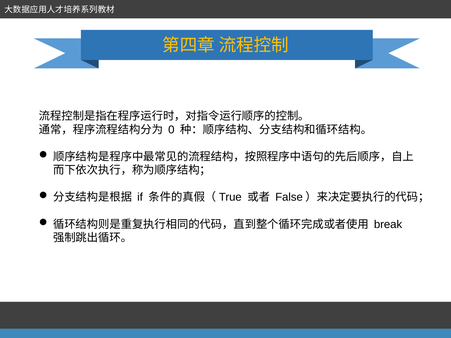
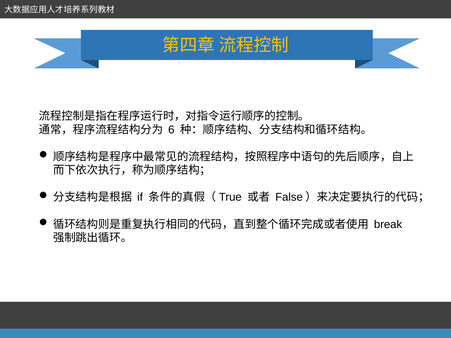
0: 0 -> 6 (171, 130)
